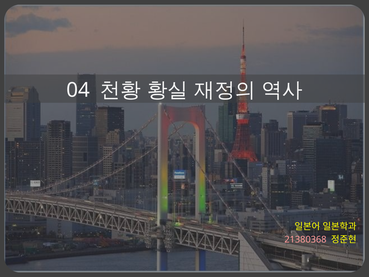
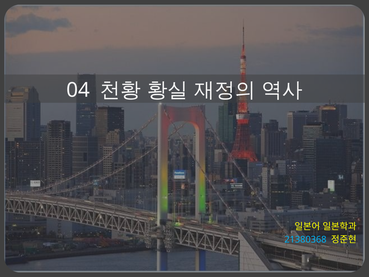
21380368 colour: pink -> light blue (305, 239)
